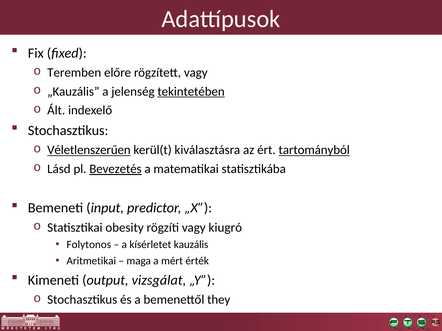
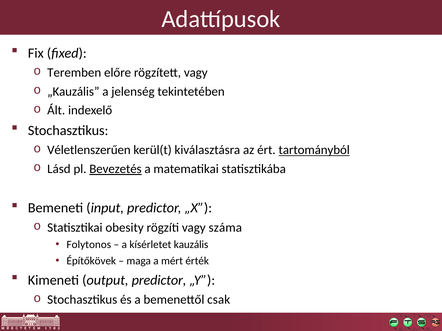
tekintetében underline: present -> none (191, 92)
Véletlenszerűen underline: present -> none (89, 150)
kiugró: kiugró -> száma (225, 228)
Aritmetikai: Aritmetikai -> Építőkövek (91, 261)
output vizsgálat: vizsgálat -> predictor (159, 281)
they: they -> csak (219, 300)
